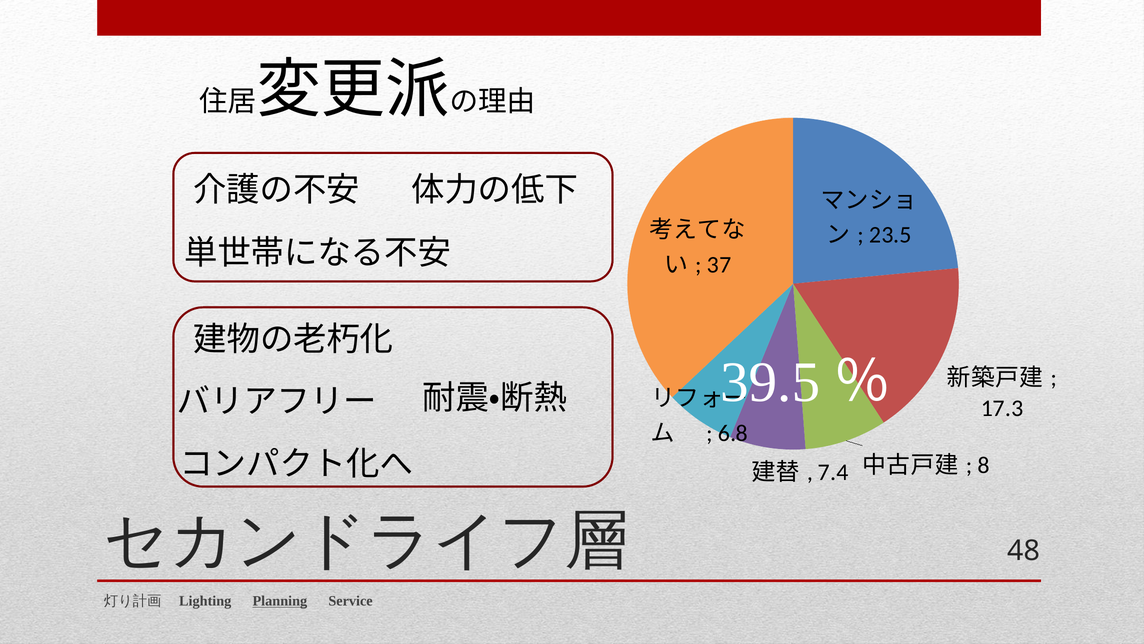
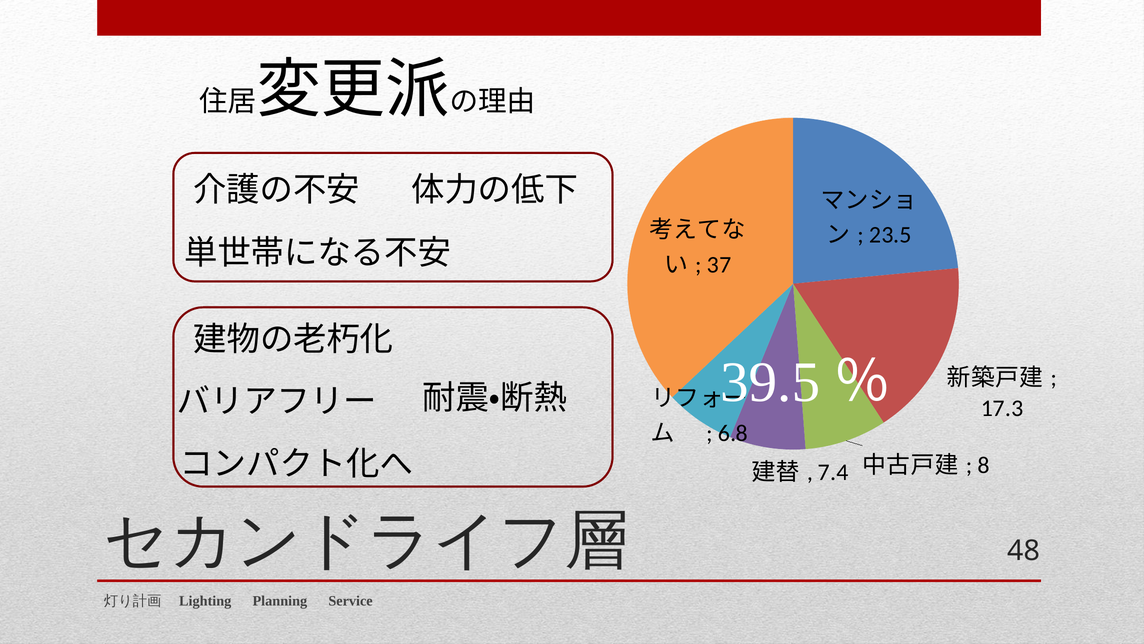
Planning underline: present -> none (280, 601)
